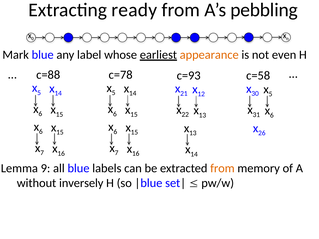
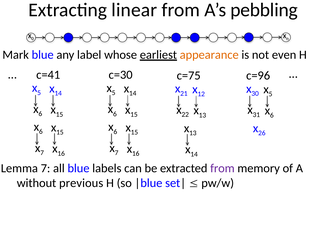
ready: ready -> linear (134, 10)
c=88: c=88 -> c=41 (48, 75)
c=78: c=78 -> c=30 (121, 75)
c=93: c=93 -> c=75 (189, 76)
c=58: c=58 -> c=96 (258, 76)
Lemma 9: 9 -> 7 (45, 168)
from colour: orange -> purple (222, 168)
inversely: inversely -> previous (81, 183)
